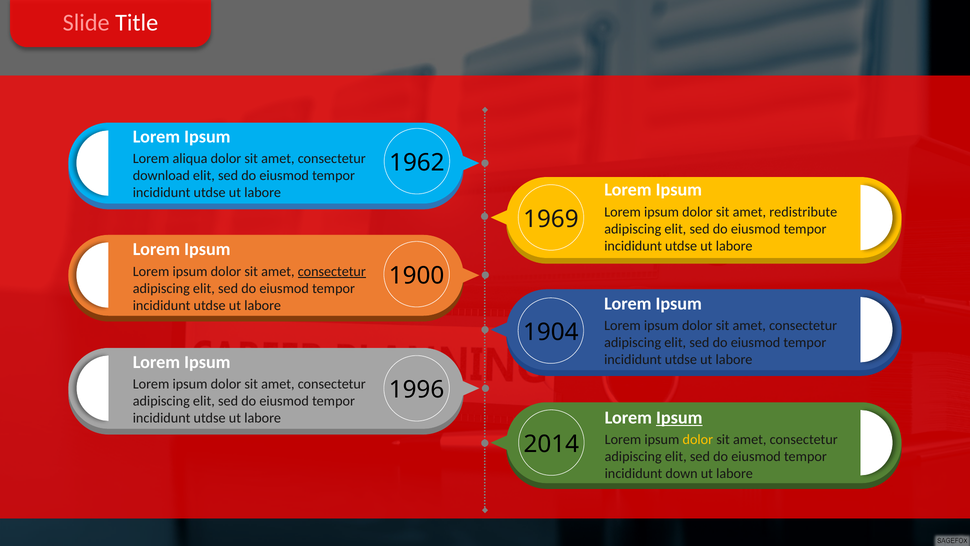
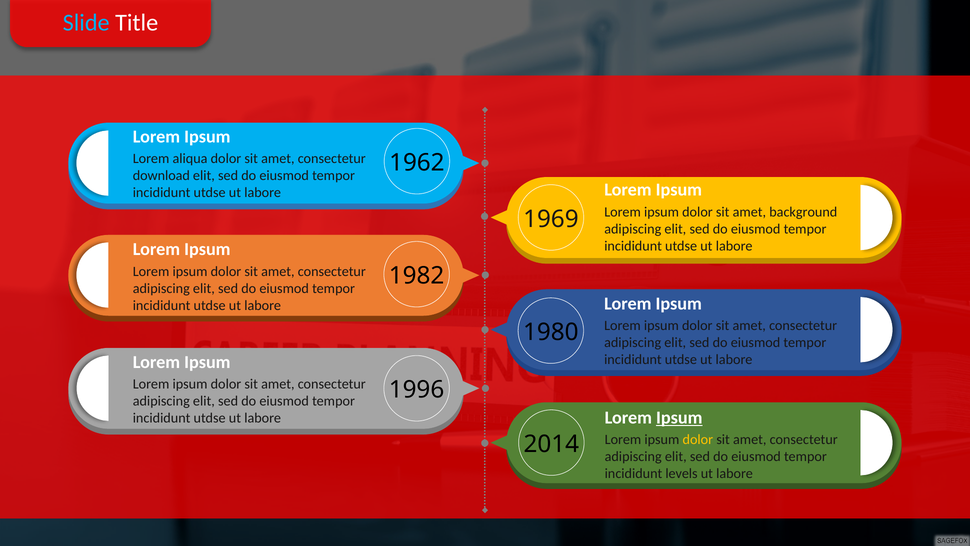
Slide colour: pink -> light blue (86, 23)
redistribute: redistribute -> background (803, 212)
consectetur underline: present -> none (332, 271)
1900: 1900 -> 1982 (417, 276)
1904: 1904 -> 1980 (551, 332)
down: down -> levels (681, 473)
